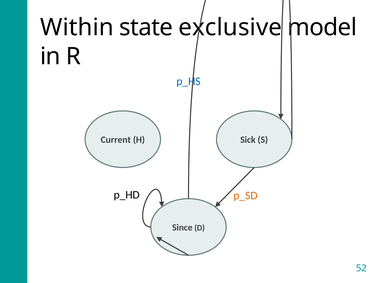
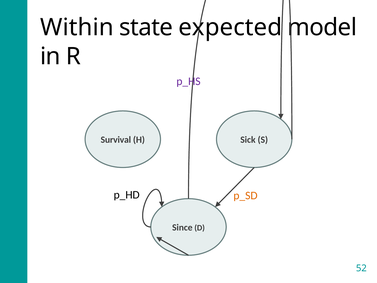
exclusive: exclusive -> expected (230, 27)
p_HS colour: blue -> purple (188, 81)
Current: Current -> Survival (116, 140)
